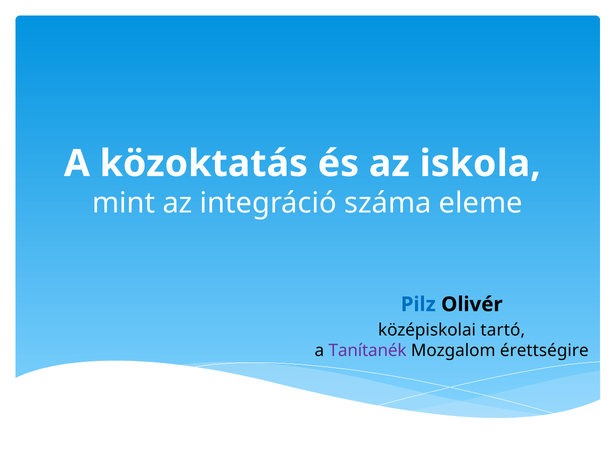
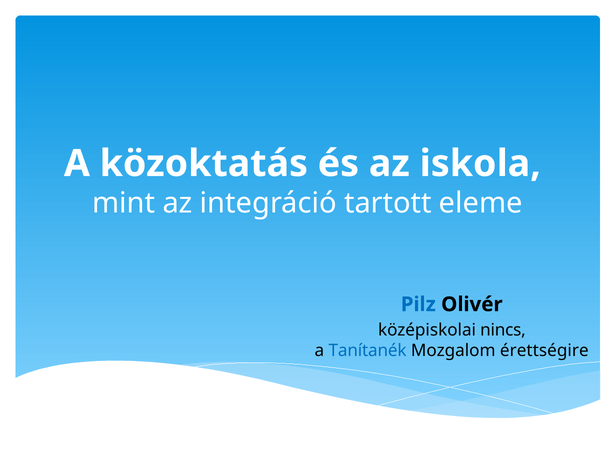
száma: száma -> tartott (388, 203)
tartó: tartó -> nincs (503, 330)
Tanítanék colour: purple -> blue (368, 350)
